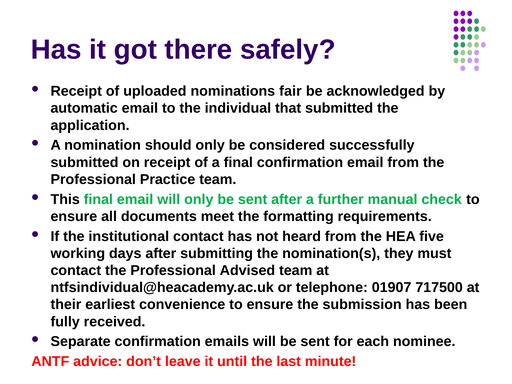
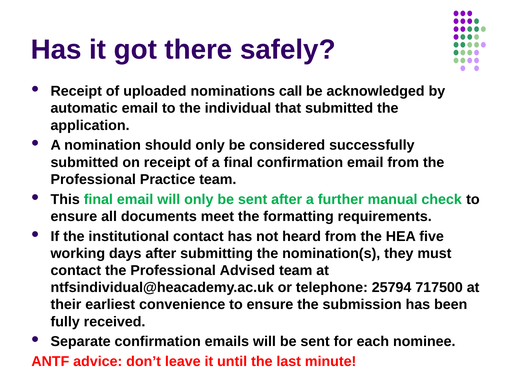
fair: fair -> call (291, 91)
01907: 01907 -> 25794 (392, 288)
